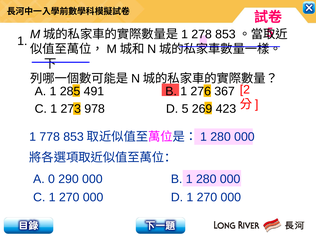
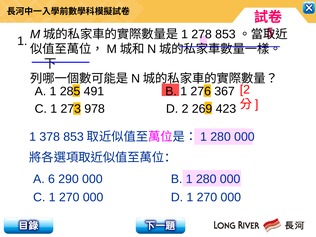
D 5: 5 -> 2 (185, 109)
778: 778 -> 378 (50, 137)
0: 0 -> 6 (51, 179)
